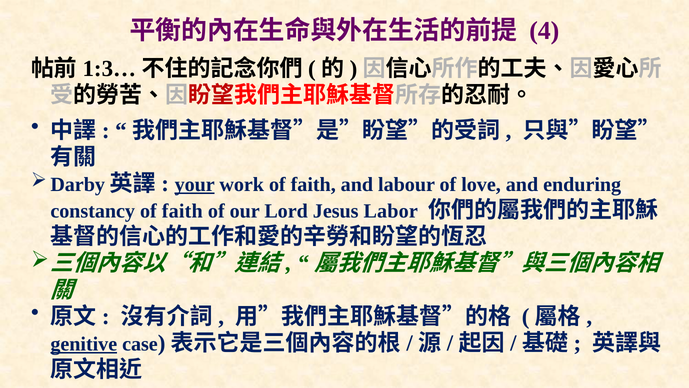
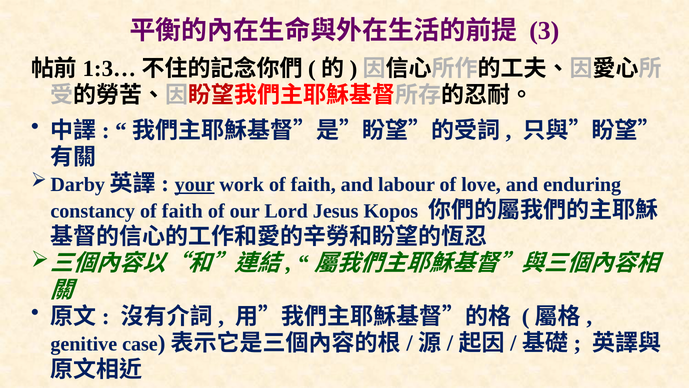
4: 4 -> 3 (544, 31)
Labor: Labor -> Kopos (391, 211)
genitive underline: present -> none (84, 344)
